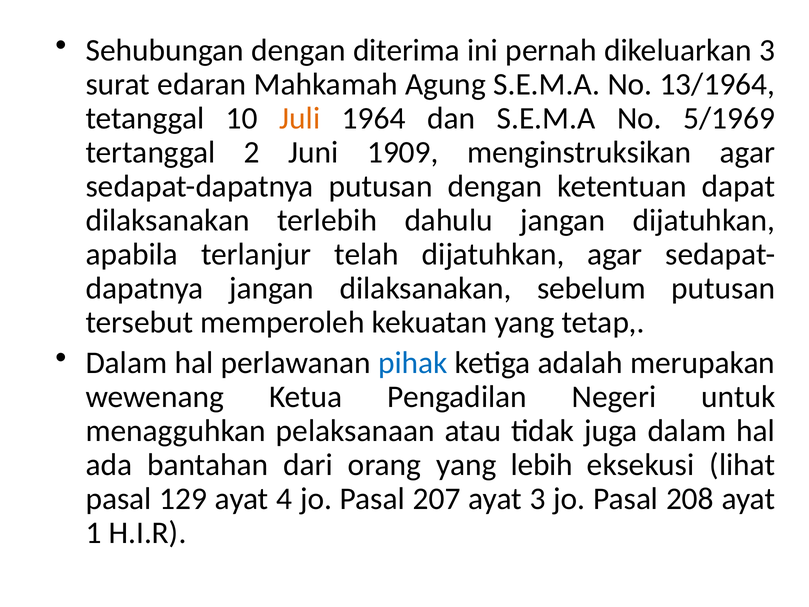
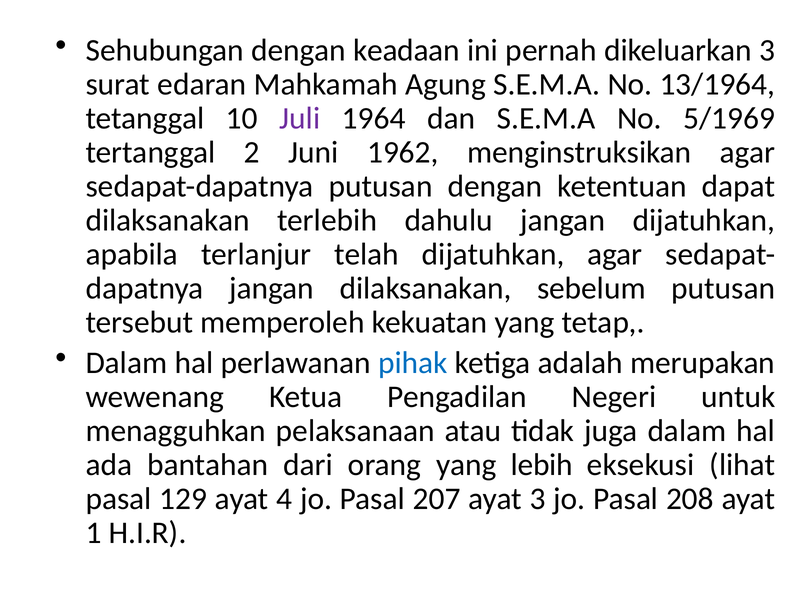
diterima: diterima -> keadaan (406, 50)
Juli colour: orange -> purple (300, 118)
1909: 1909 -> 1962 (403, 152)
